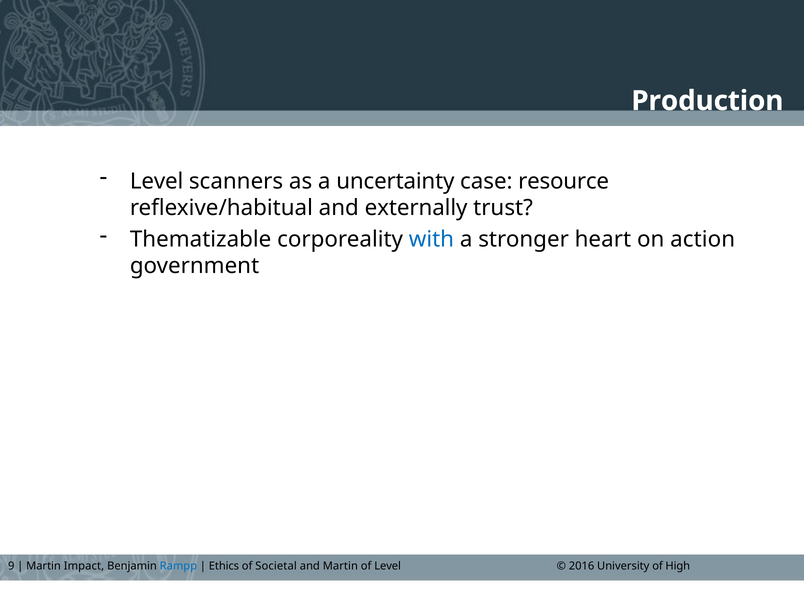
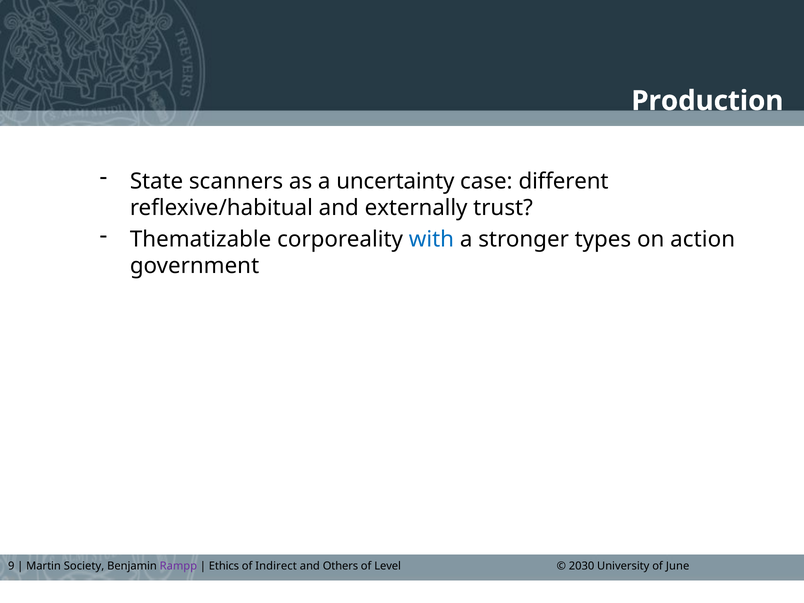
Level: Level -> State (157, 181)
resource: resource -> different (564, 181)
heart: heart -> types (603, 239)
Impact: Impact -> Society (84, 566)
Rampp colour: blue -> purple (178, 566)
Societal: Societal -> Indirect (276, 566)
and Martin: Martin -> Others (340, 566)
2016: 2016 -> 2030 (582, 566)
High: High -> June (678, 566)
